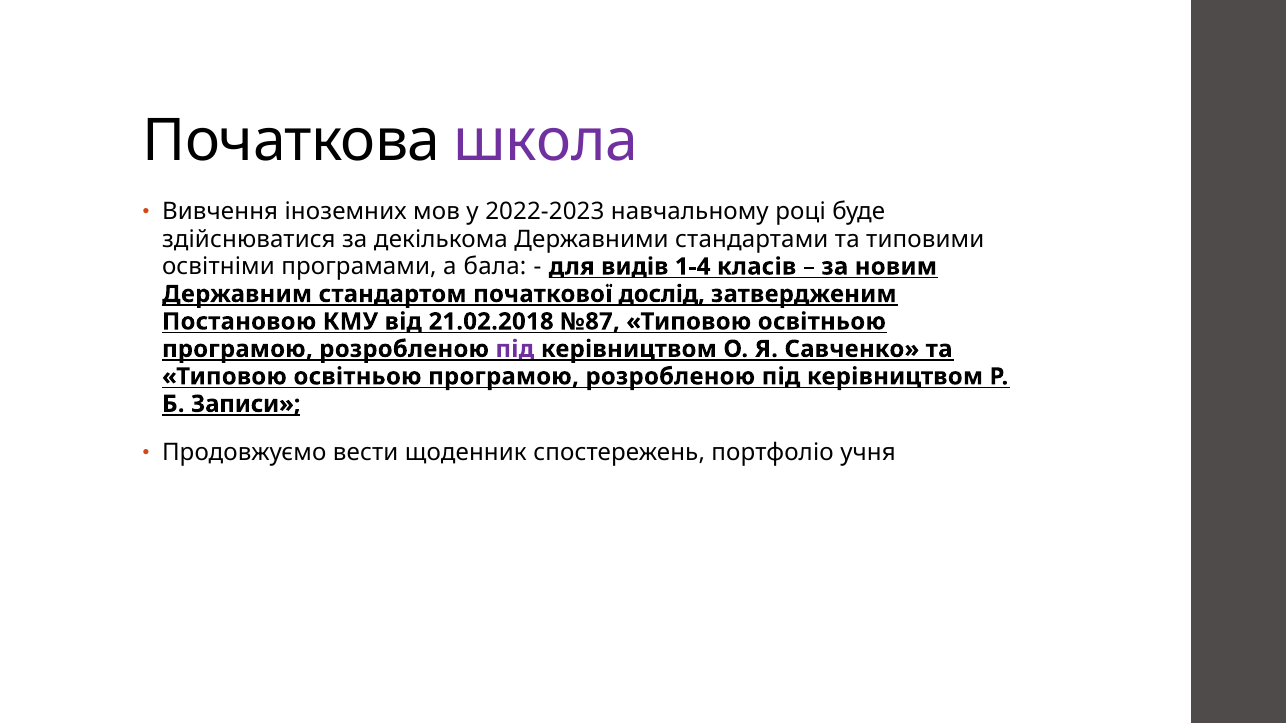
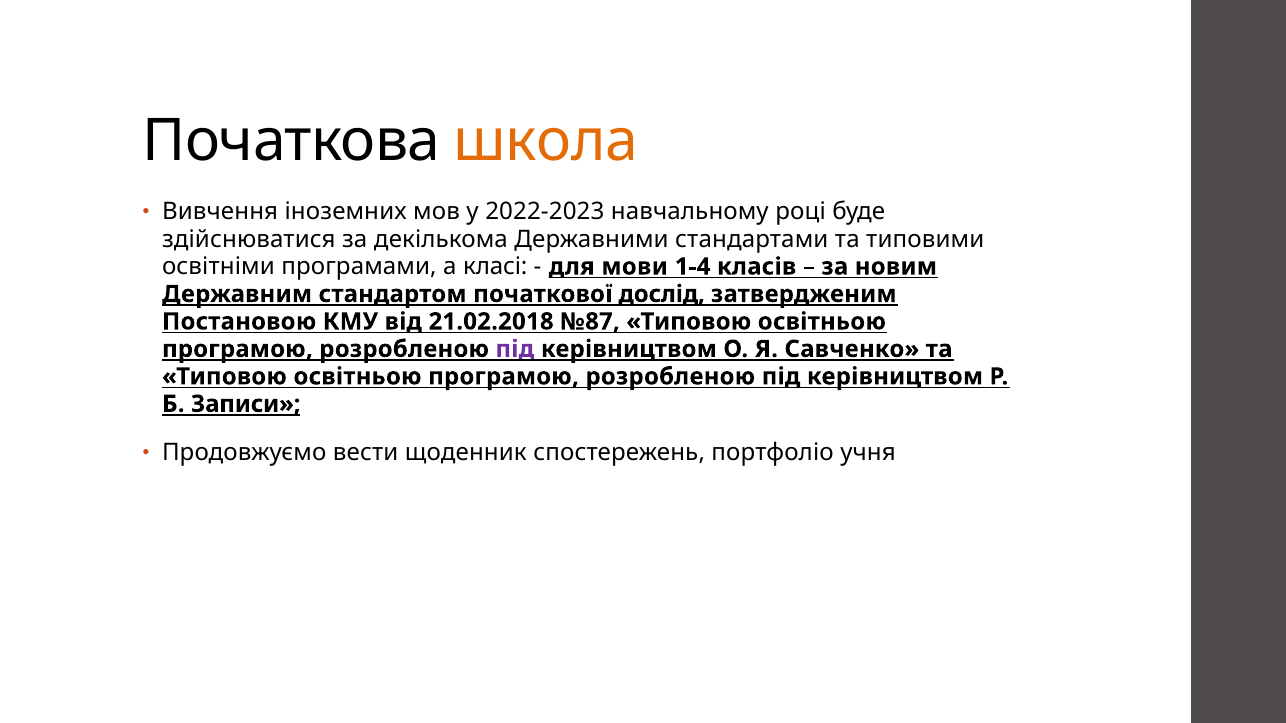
школа colour: purple -> orange (546, 141)
бала: бала -> класі (495, 267)
видів: видів -> мови (635, 267)
